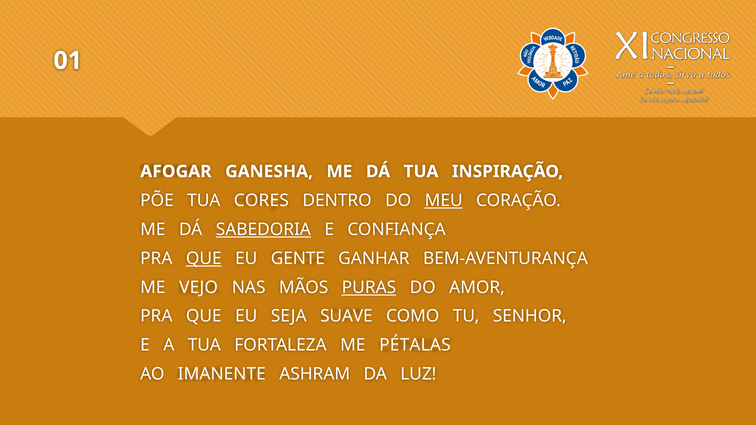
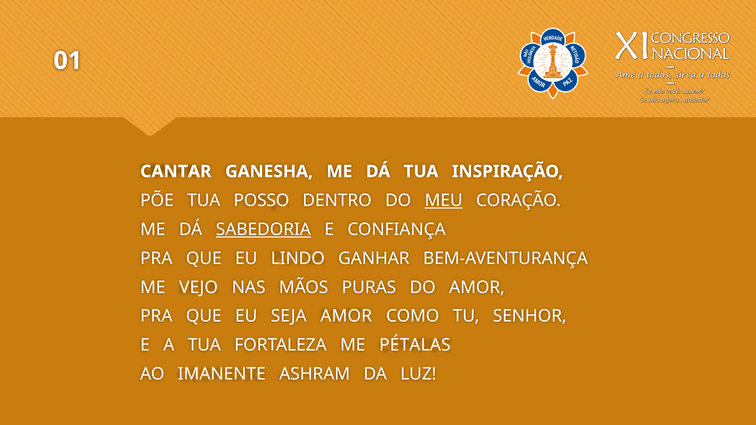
AFOGAR: AFOGAR -> CANTAR (176, 172)
CORES: CORES -> POSSO (261, 201)
QUE underline: present -> none (204, 259)
GENTE: GENTE -> LINDO (298, 259)
PURAS underline: present -> none (369, 287)
SEJA SUAVE: SUAVE -> AMOR (346, 316)
